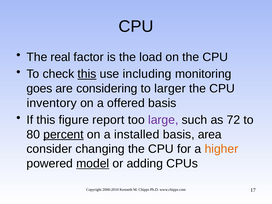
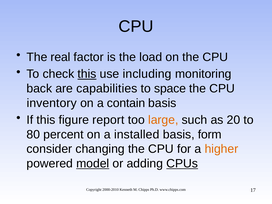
goes: goes -> back (39, 89)
considering: considering -> capabilities (107, 89)
larger: larger -> space (170, 89)
offered: offered -> contain (126, 103)
large colour: purple -> orange (163, 120)
72: 72 -> 20 (233, 120)
percent underline: present -> none (63, 134)
area: area -> form (210, 134)
CPUs underline: none -> present (182, 163)
